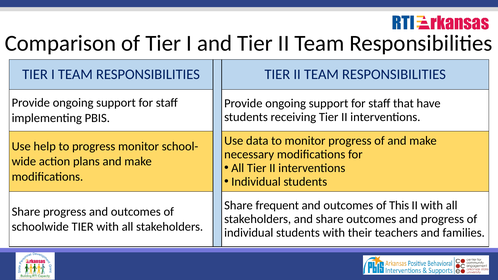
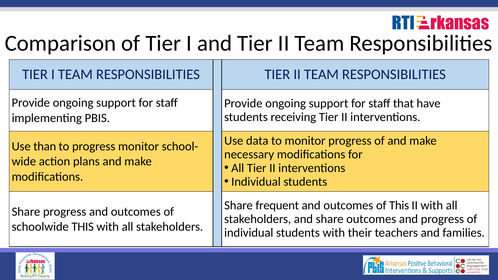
help: help -> than (45, 146)
schoolwide TIER: TIER -> THIS (83, 227)
